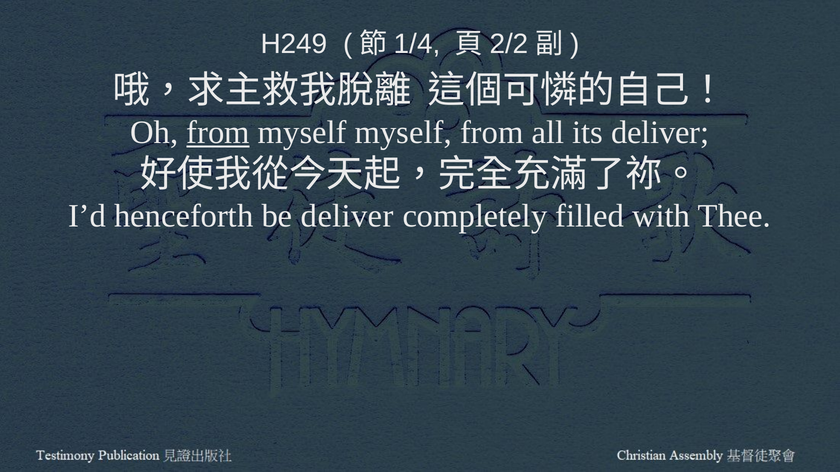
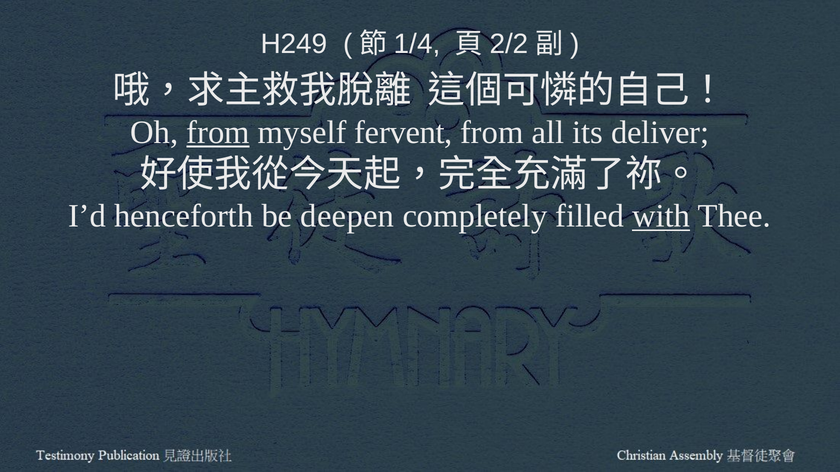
myself myself: myself -> fervent (404, 132)
be deliver: deliver -> deepen (347, 216)
with underline: none -> present (661, 216)
